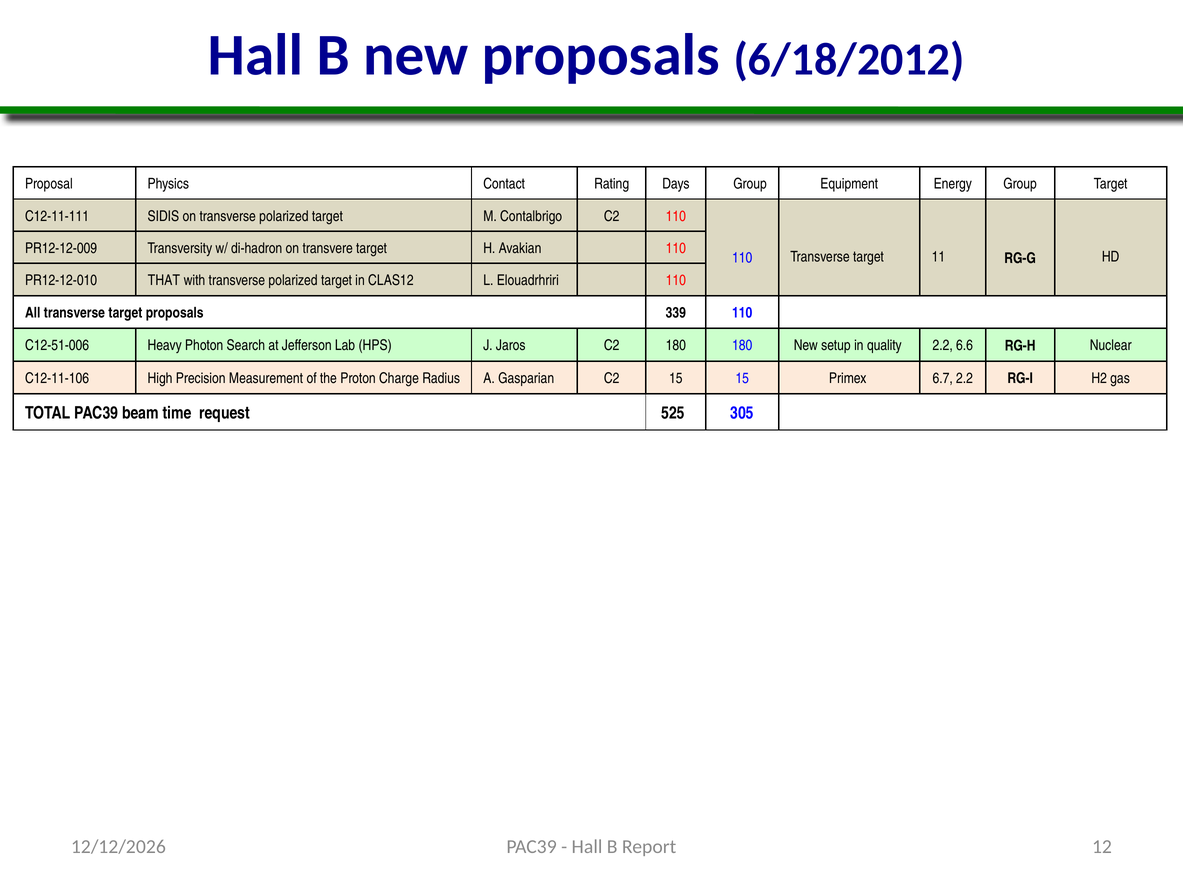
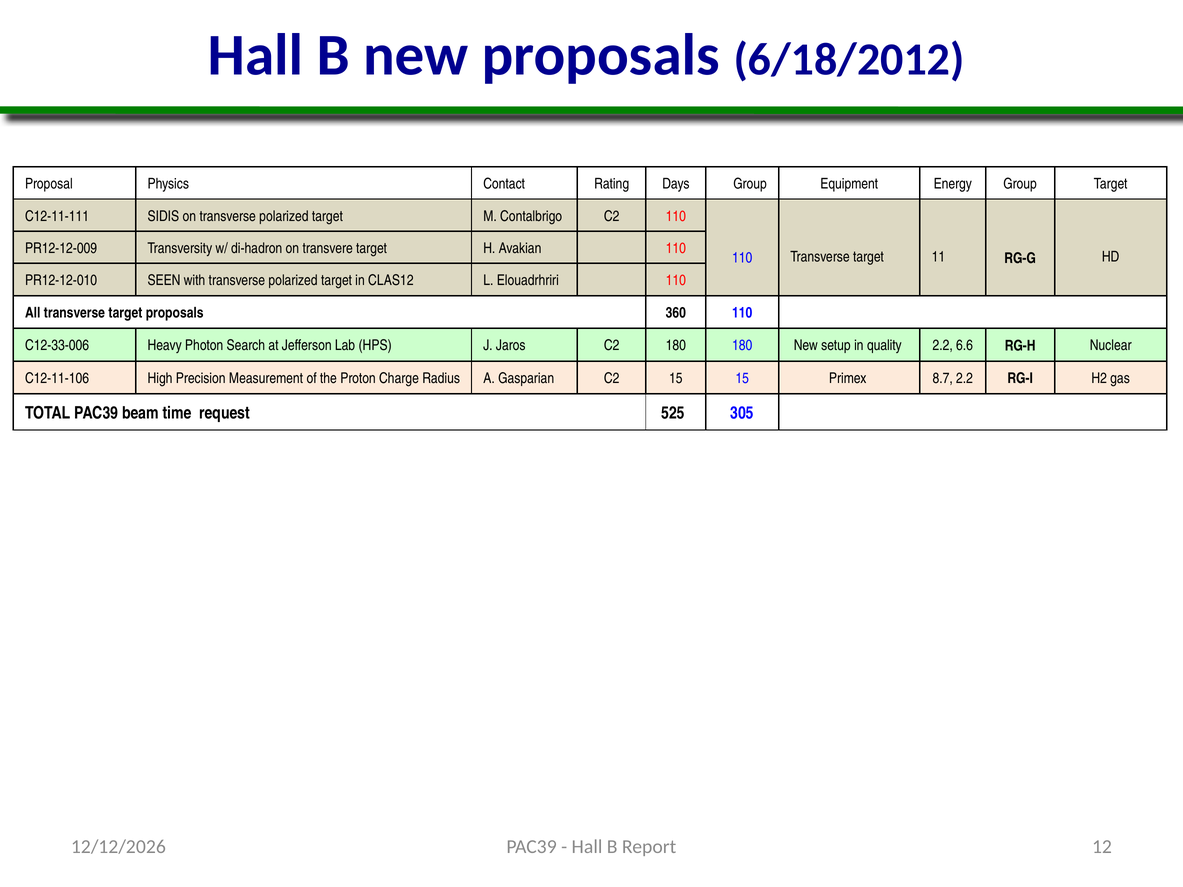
THAT: THAT -> SEEN (164, 281)
339: 339 -> 360 (676, 313)
C12-51-006: C12-51-006 -> C12-33-006 (57, 346)
6.7: 6.7 -> 8.7 (943, 378)
